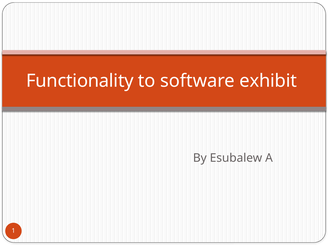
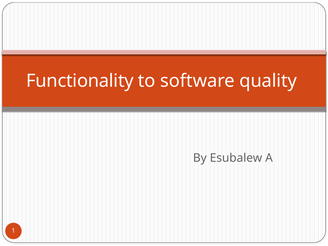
exhibit: exhibit -> quality (268, 81)
